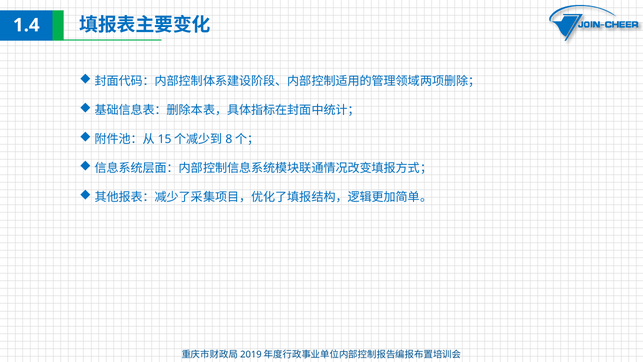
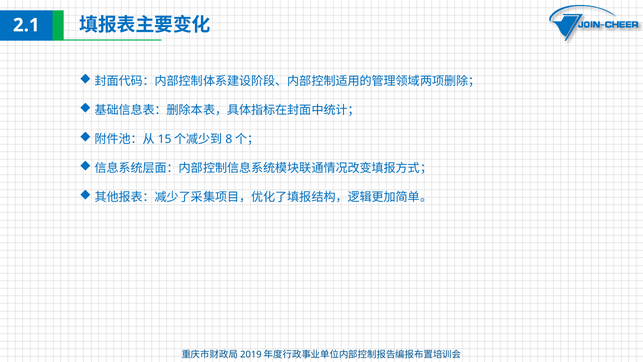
1.4: 1.4 -> 2.1 (26, 25)
